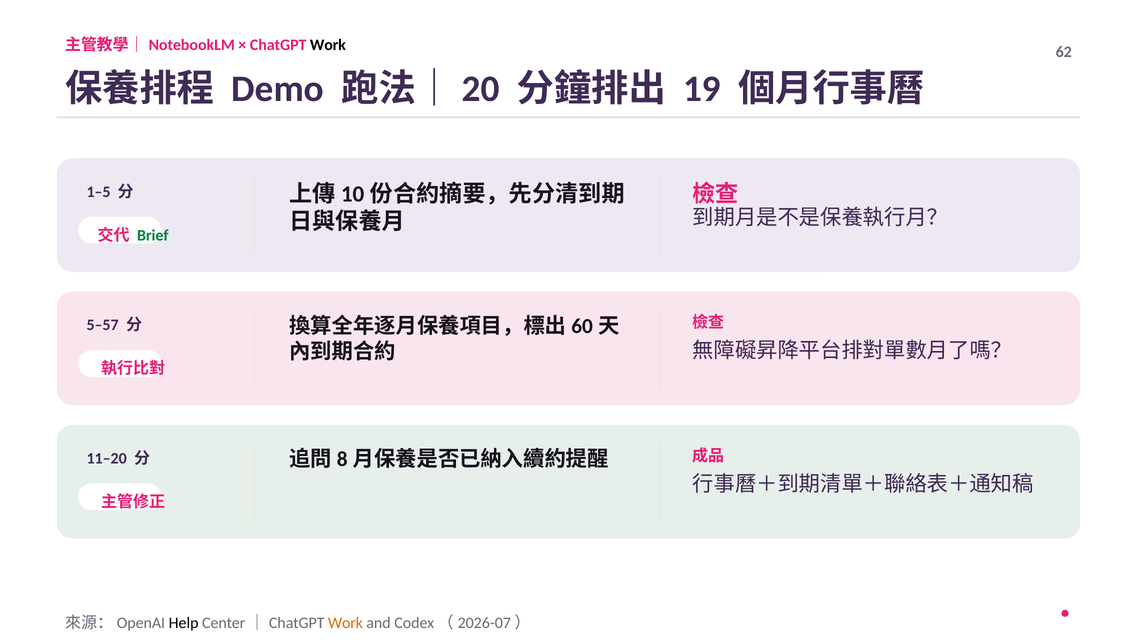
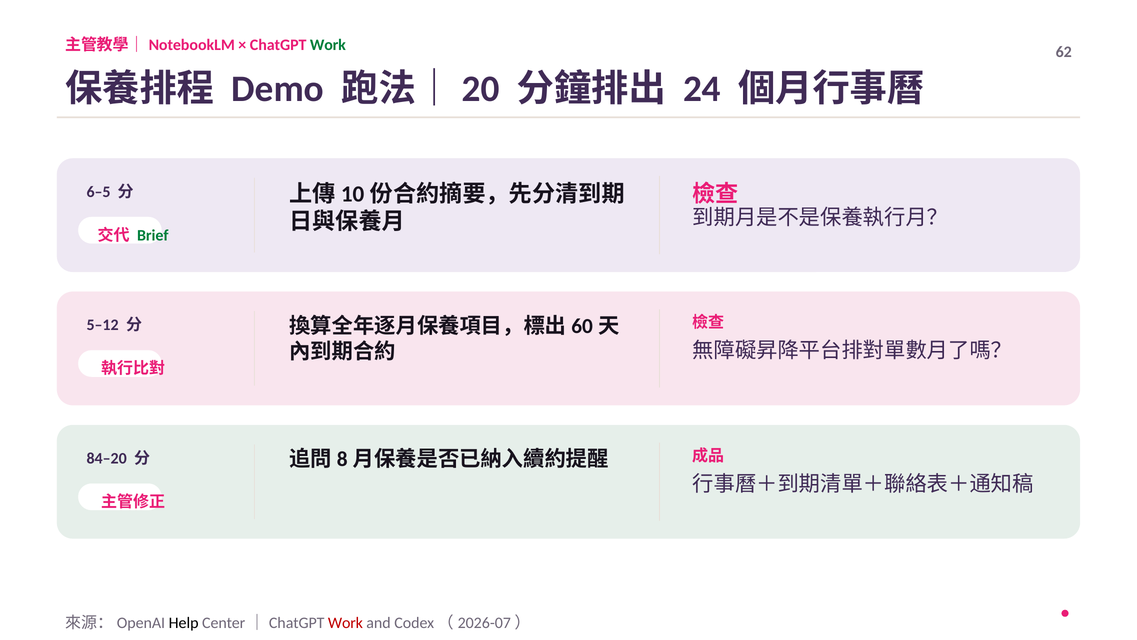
Work colour: black -> green (328, 45)
19: 19 -> 24 (702, 89)
1–5: 1–5 -> 6–5 (99, 192)
5–57: 5–57 -> 5–12 (103, 325)
11–20: 11–20 -> 84–20 (107, 458)
Work colour: orange -> red (345, 622)
